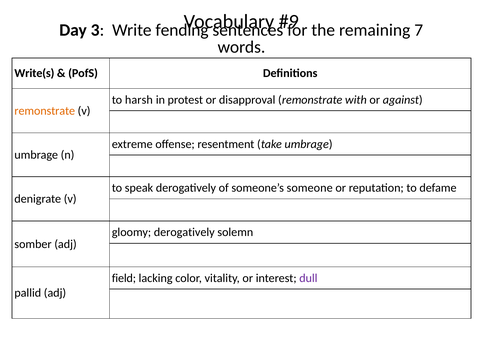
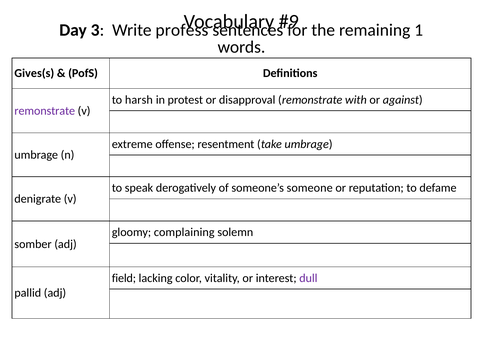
fending: fending -> profess (182, 30)
7: 7 -> 1 (419, 30)
Write(s: Write(s -> Gives(s (34, 73)
remonstrate colour: orange -> purple (45, 111)
gloomy derogatively: derogatively -> complaining (184, 232)
